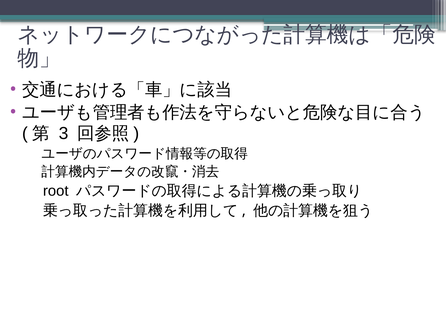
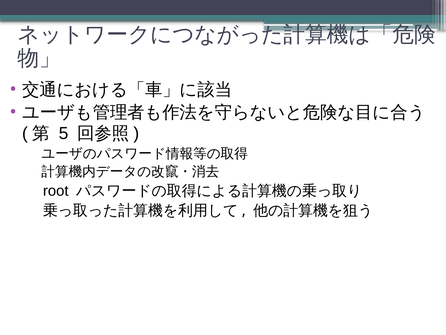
3: 3 -> 5 (64, 133)
